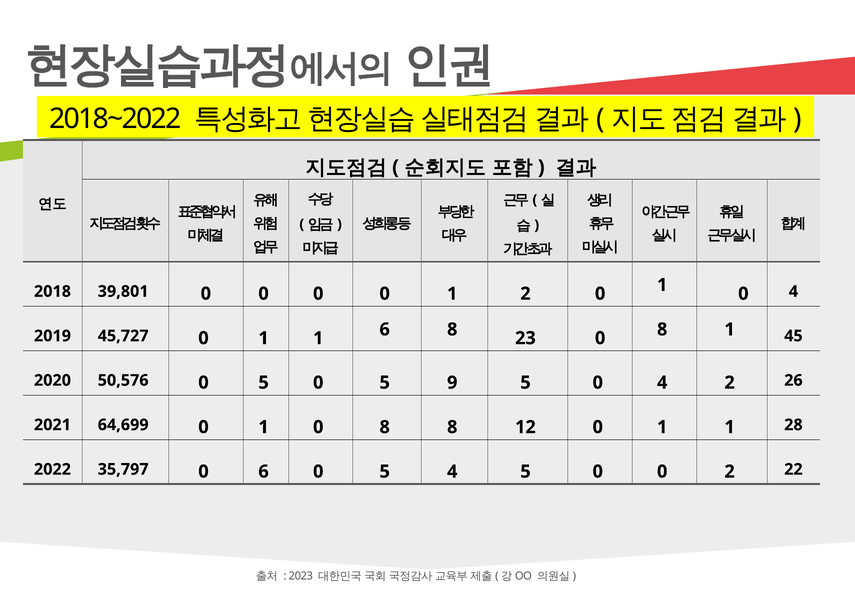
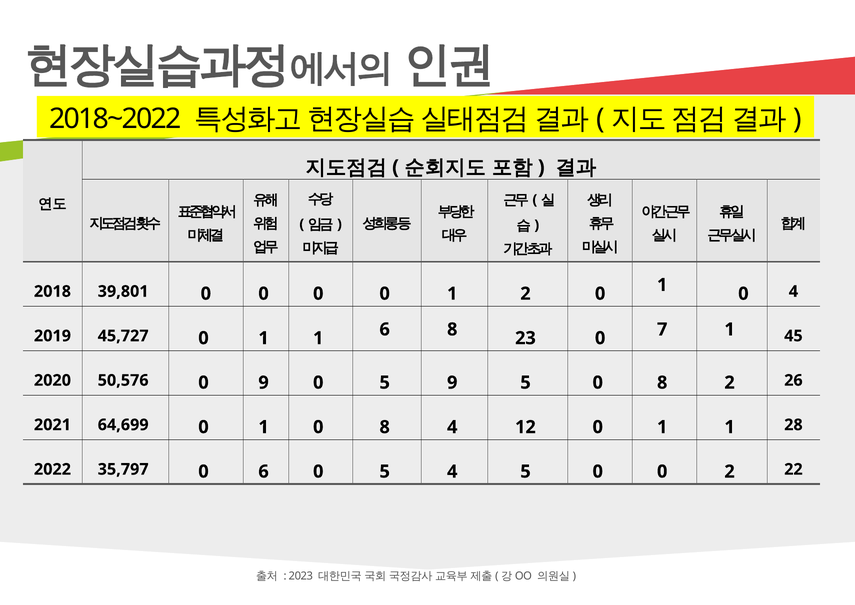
23 0 8: 8 -> 7 (662, 329)
50,576 0 5: 5 -> 9 (264, 382)
5 0 4: 4 -> 8 (662, 382)
8 8: 8 -> 4 (452, 427)
